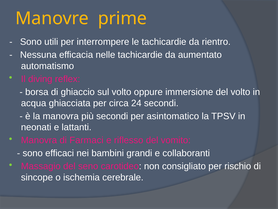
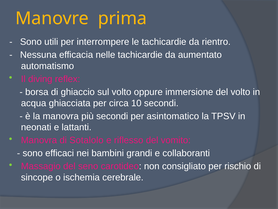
prime: prime -> prima (122, 18)
24: 24 -> 10 (136, 103)
Farmaci: Farmaci -> Sotalolo (86, 140)
